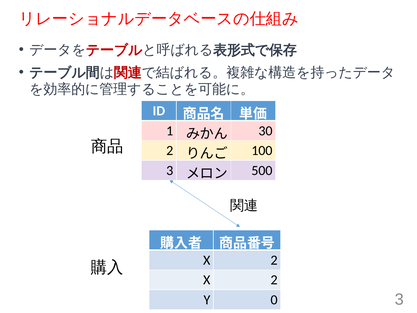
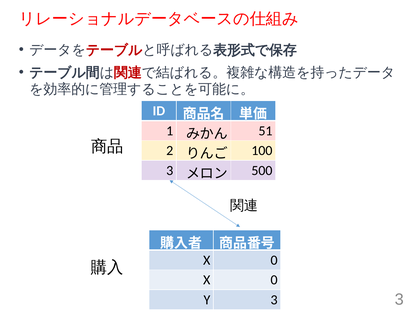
30: 30 -> 51 (265, 131)
2: 2 -> 0 (274, 260)
2: 2 -> 0 (274, 280)
Y 0: 0 -> 3 (274, 300)
